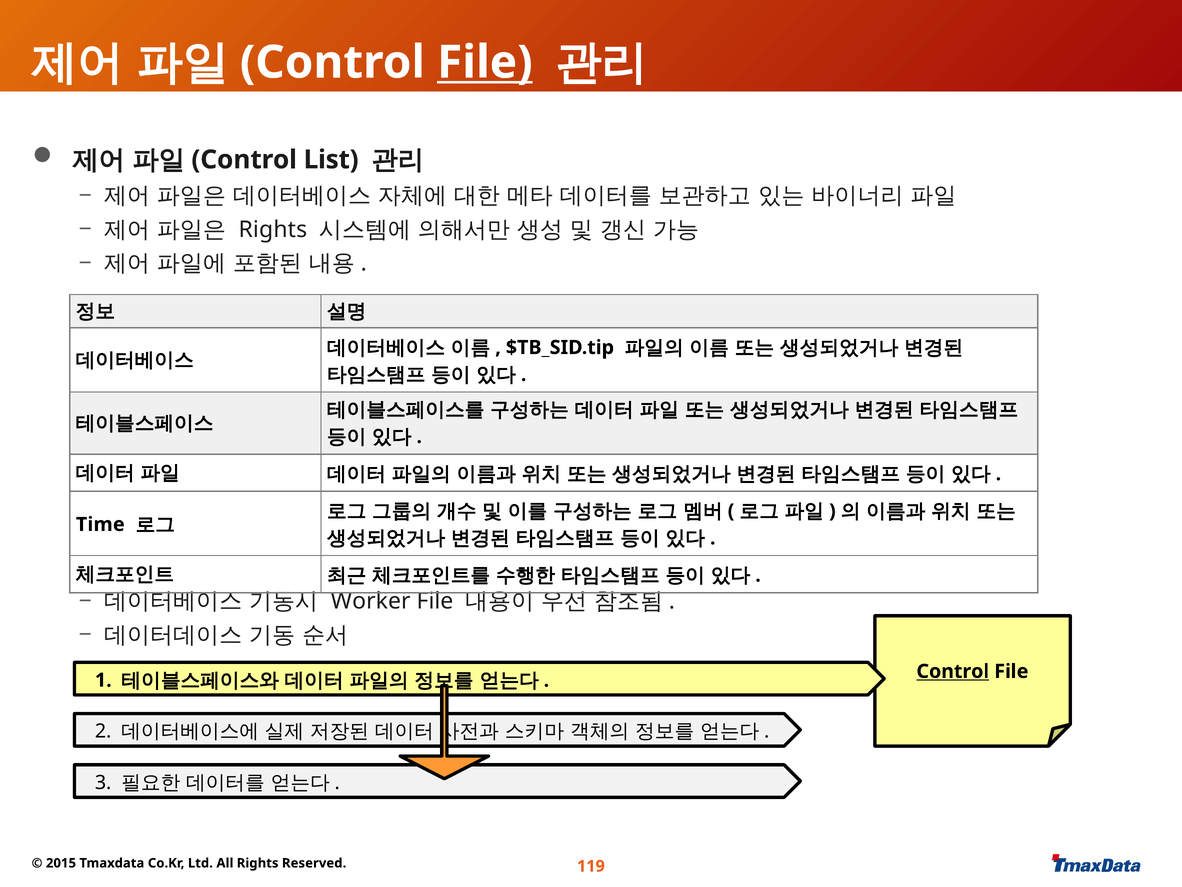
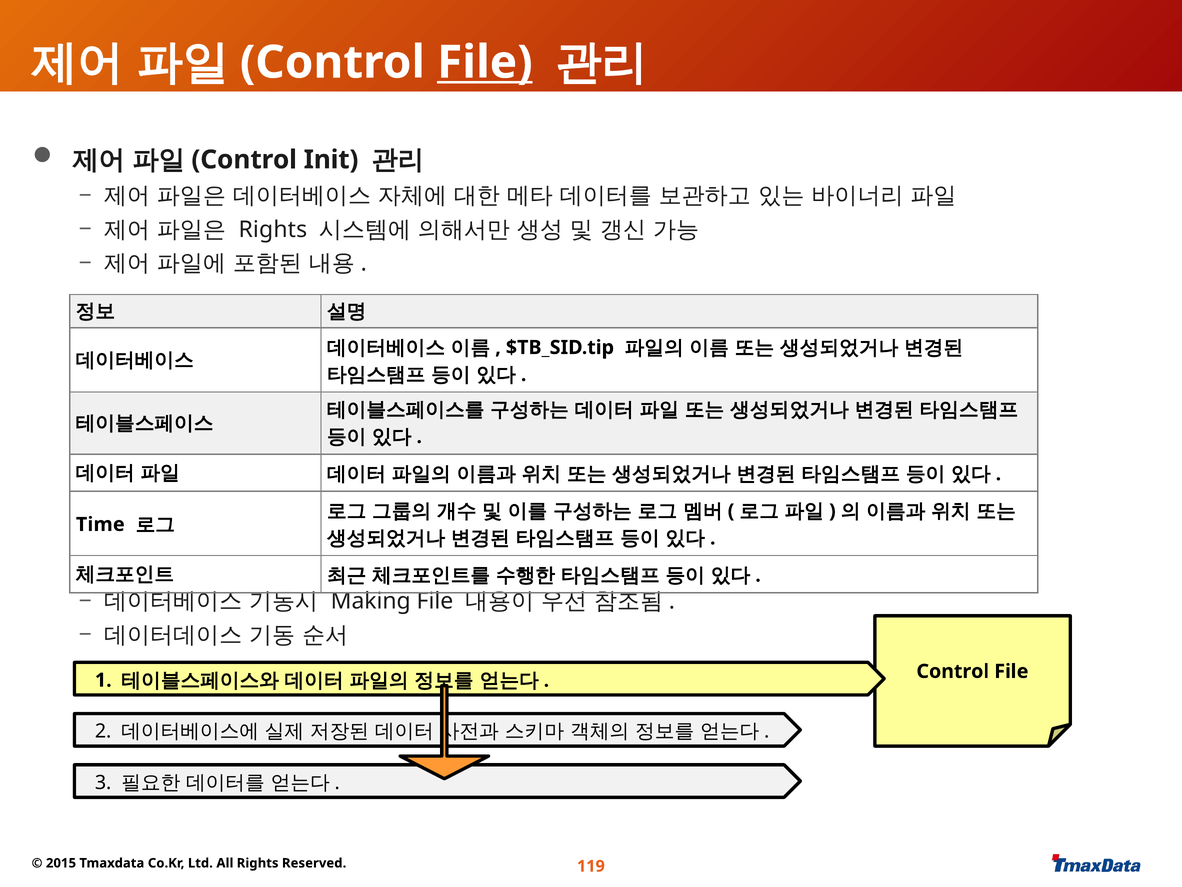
List: List -> Init (331, 160)
Worker: Worker -> Making (371, 601)
Control underline: present -> none (953, 671)
